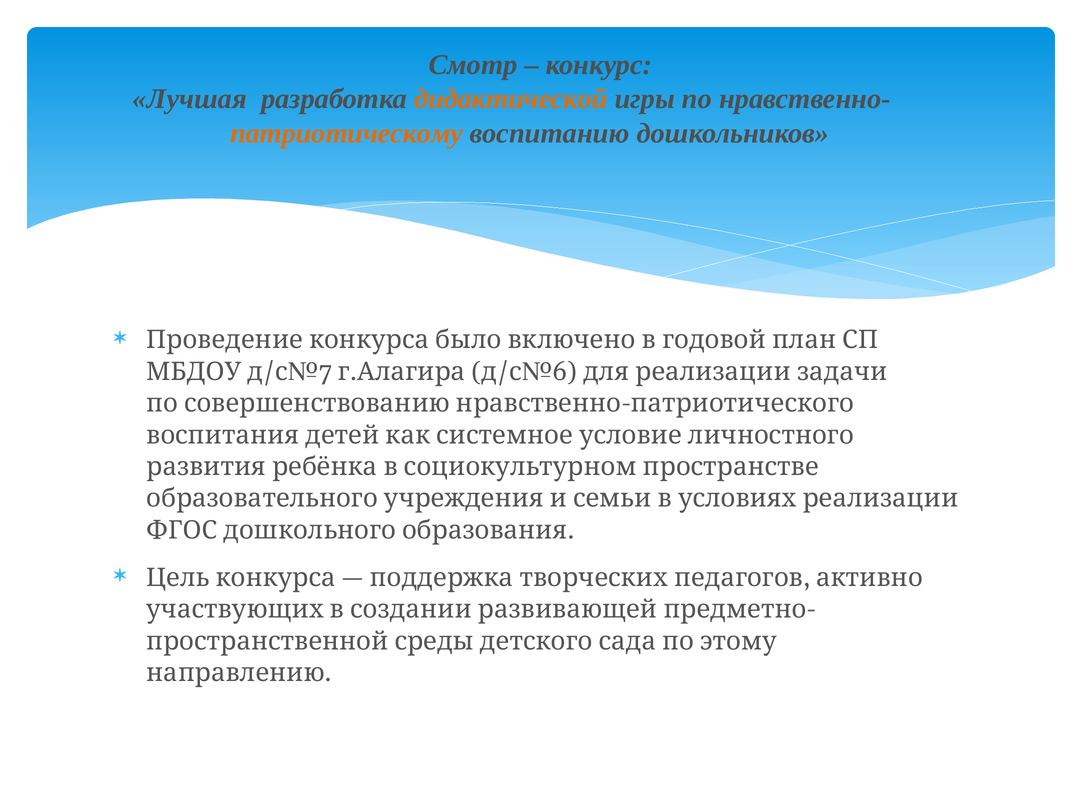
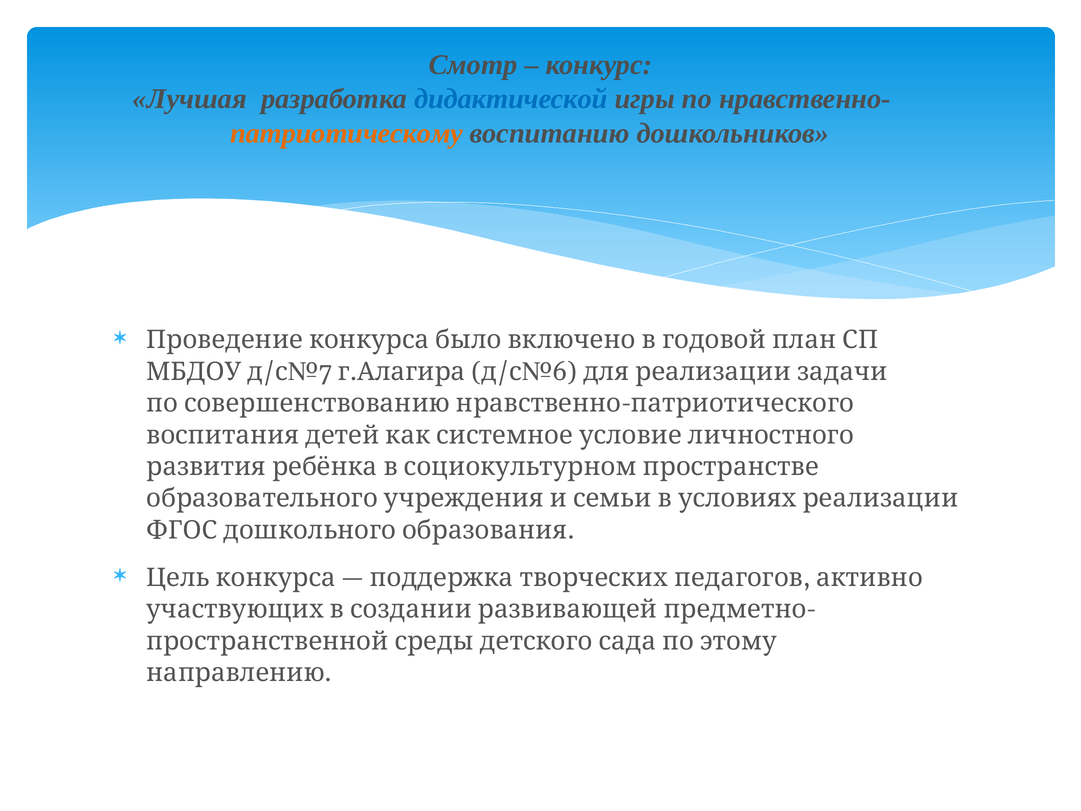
дидактической colour: orange -> blue (511, 99)
